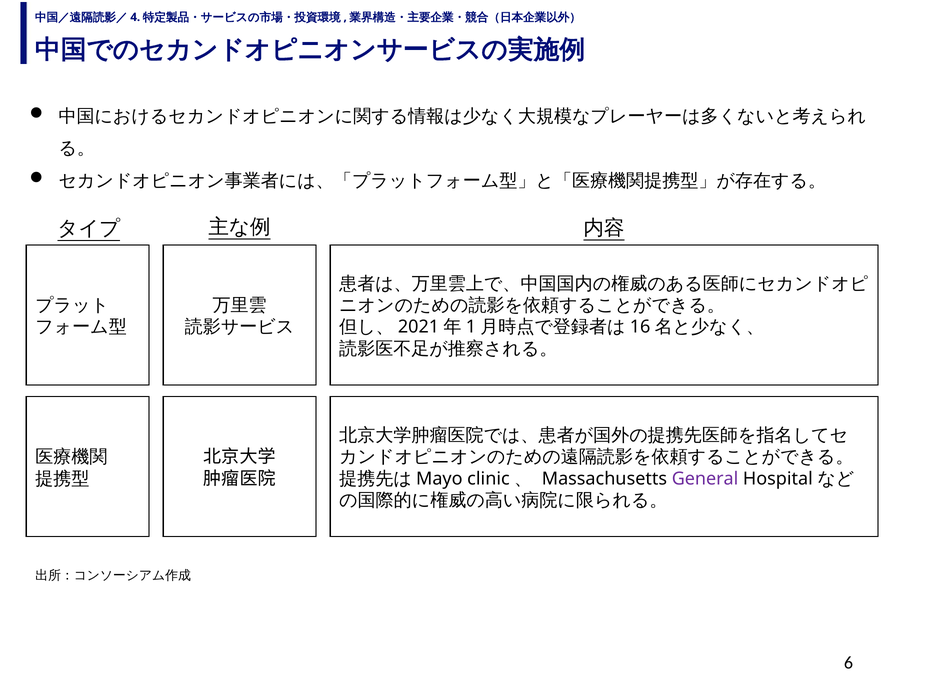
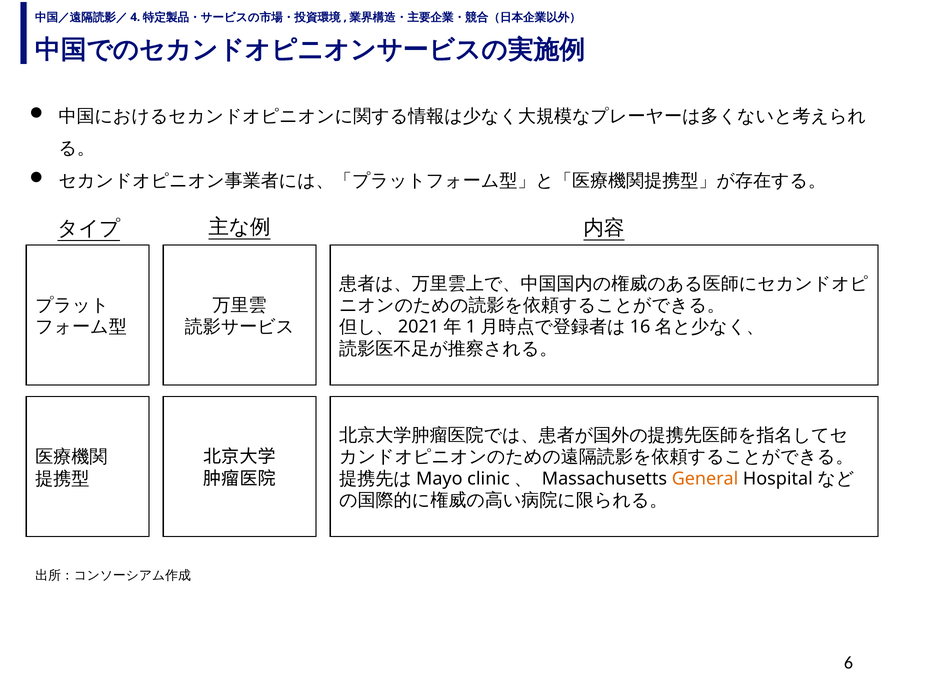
General colour: purple -> orange (705, 479)
